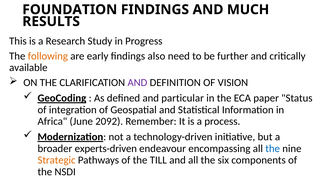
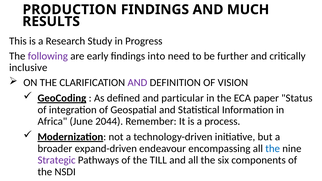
FOUNDATION: FOUNDATION -> PRODUCTION (70, 10)
following colour: orange -> purple (48, 56)
also: also -> into (156, 56)
available: available -> inclusive (28, 68)
2092: 2092 -> 2044 (109, 121)
experts-driven: experts-driven -> expand-driven (106, 149)
Strategic colour: orange -> purple (57, 160)
